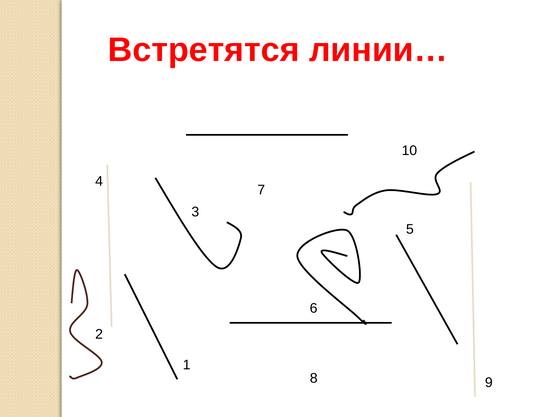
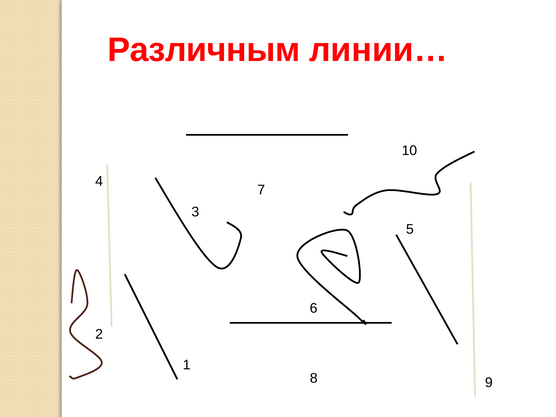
Встретятся: Встретятся -> Различным (204, 50)
